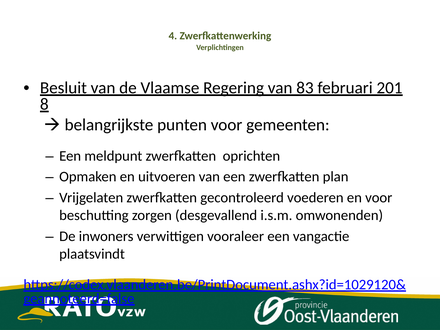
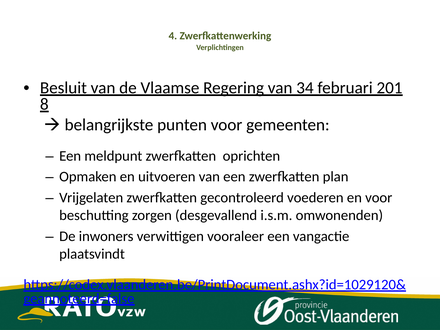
83: 83 -> 34 (305, 88)
